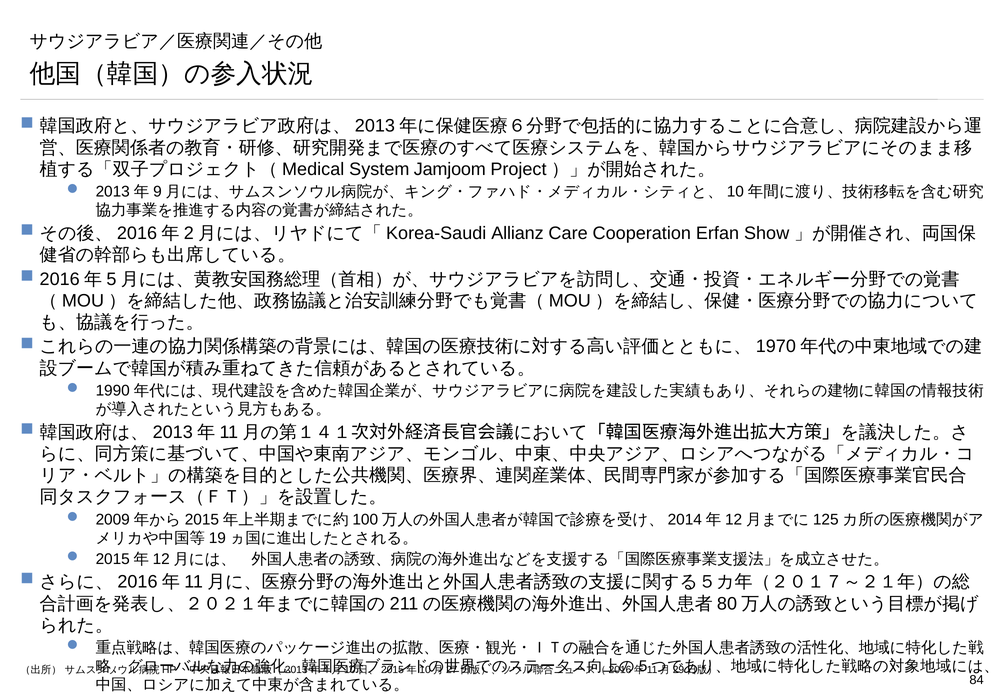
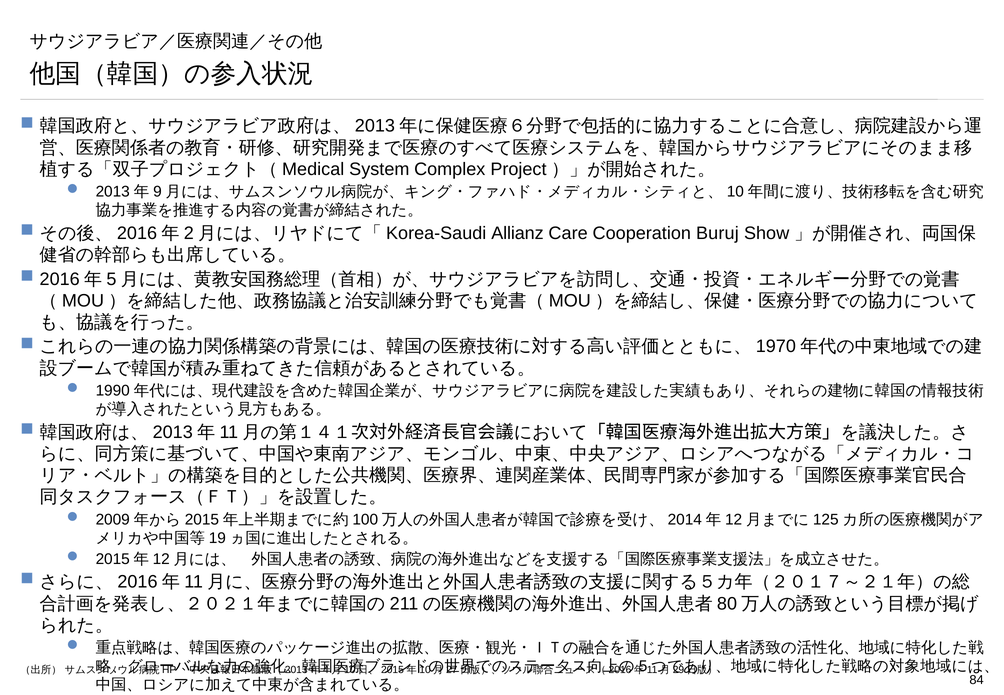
Jamjoom: Jamjoom -> Complex (450, 169)
Erfan: Erfan -> Buruj (717, 233)
